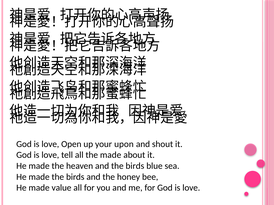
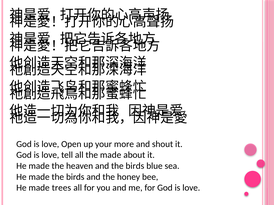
upon: upon -> more (124, 144)
value: value -> trees (61, 188)
